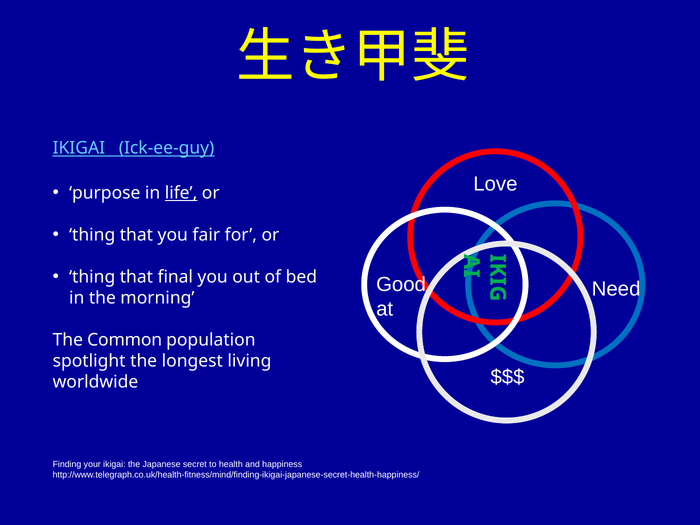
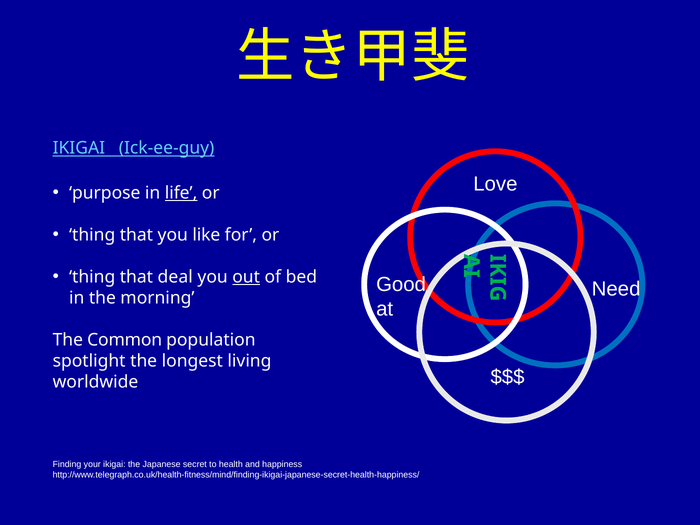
fair: fair -> like (206, 235)
final: final -> deal (175, 277)
out underline: none -> present (246, 277)
